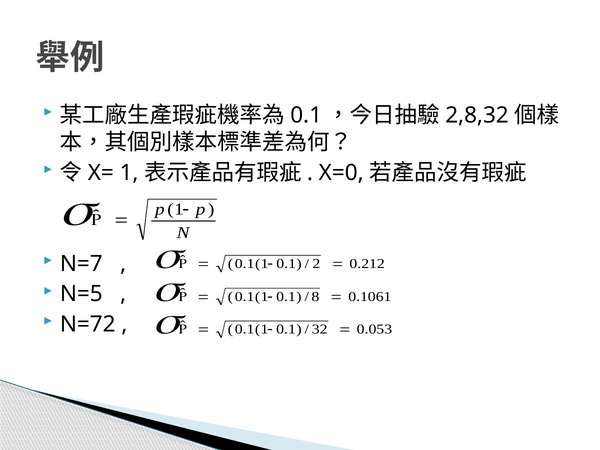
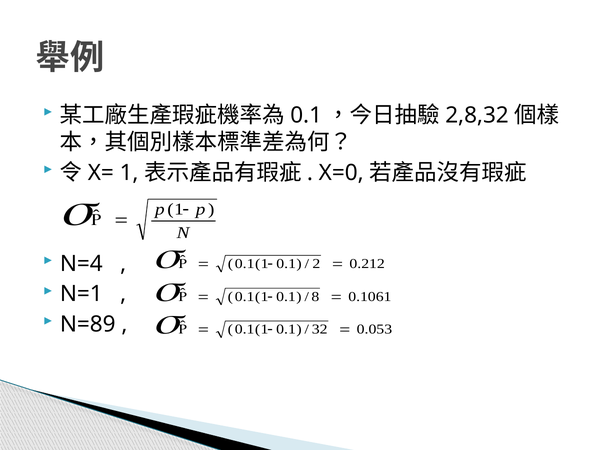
N=7: N=7 -> N=4 (81, 264)
N=5: N=5 -> N=1 (81, 294)
N=72: N=72 -> N=89 (88, 324)
